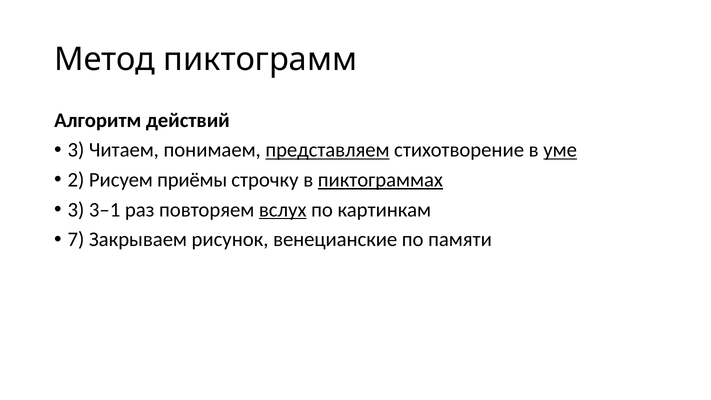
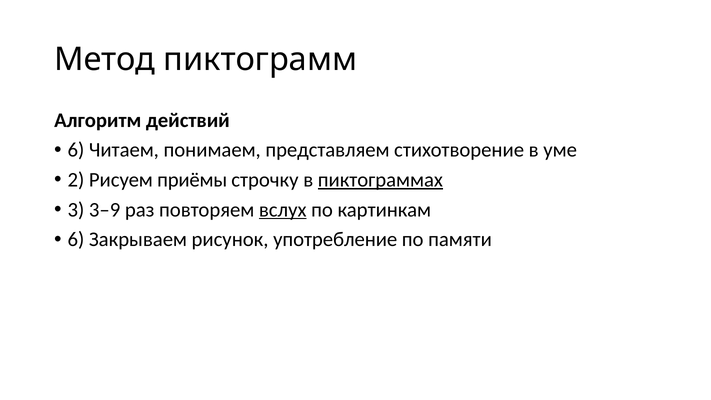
3: 3 -> 6 (76, 150)
представляем underline: present -> none (328, 150)
уме underline: present -> none (560, 150)
3–1: 3–1 -> 3–9 (105, 210)
7: 7 -> 6 (76, 239)
венецианские: венецианские -> употребление (335, 239)
